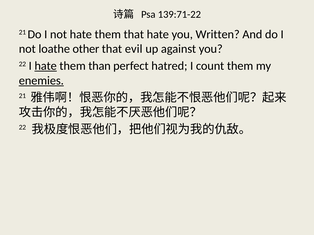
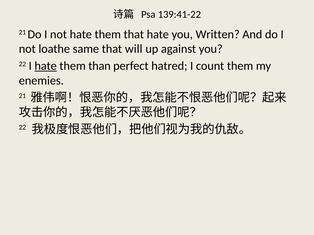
139:71-22: 139:71-22 -> 139:41-22 (179, 14)
other: other -> same (86, 49)
evil: evil -> will (134, 49)
enemies underline: present -> none (41, 81)
